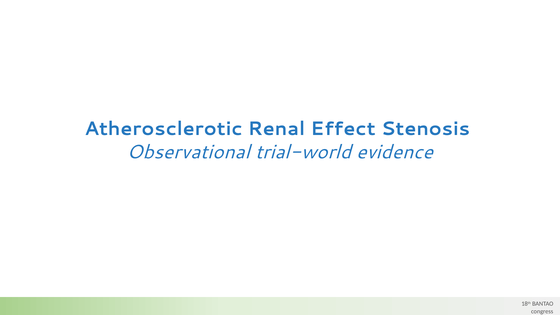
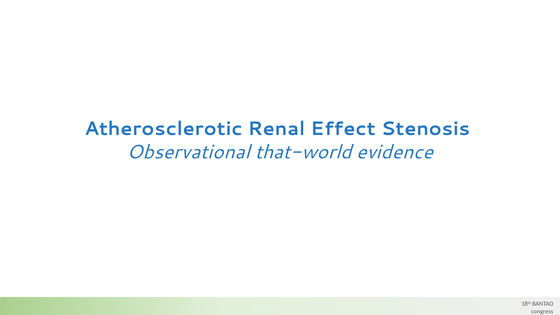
trial-world: trial-world -> that-world (303, 152)
